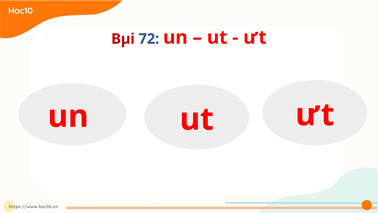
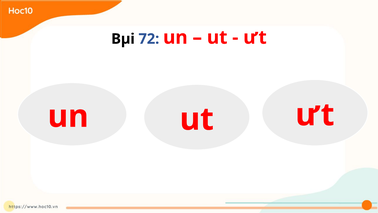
Bµi colour: red -> black (123, 39)
